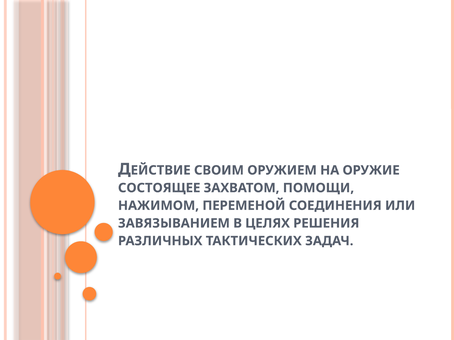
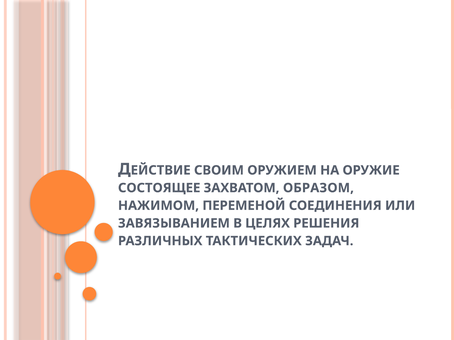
ПОМОЩИ: ПОМОЩИ -> ОБРАЗОМ (318, 188)
